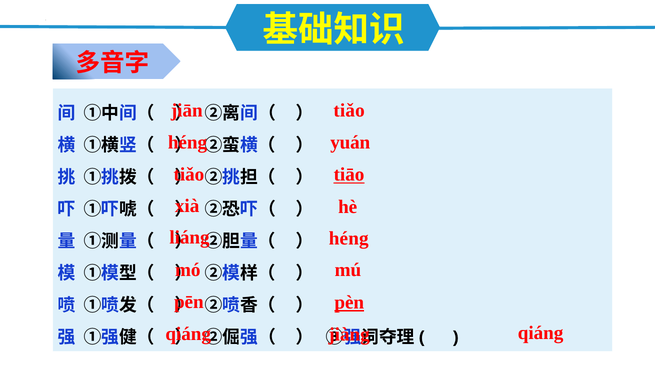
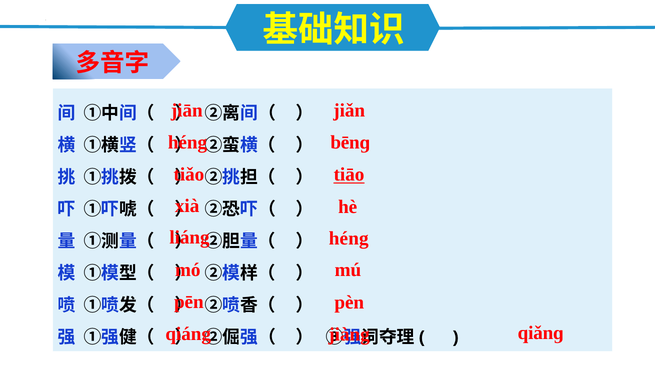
tiǎo: tiǎo -> jiǎn (349, 110)
yuán: yuán -> bēnɡ (350, 142)
pèn underline: present -> none (349, 302)
qiáng: qiáng -> qiǎnɡ (541, 333)
